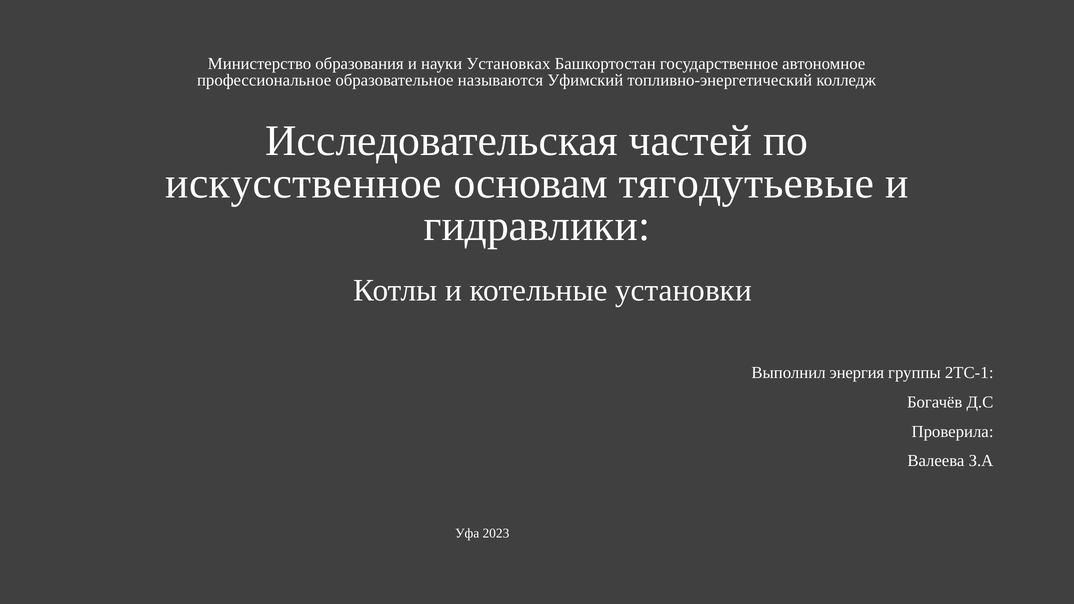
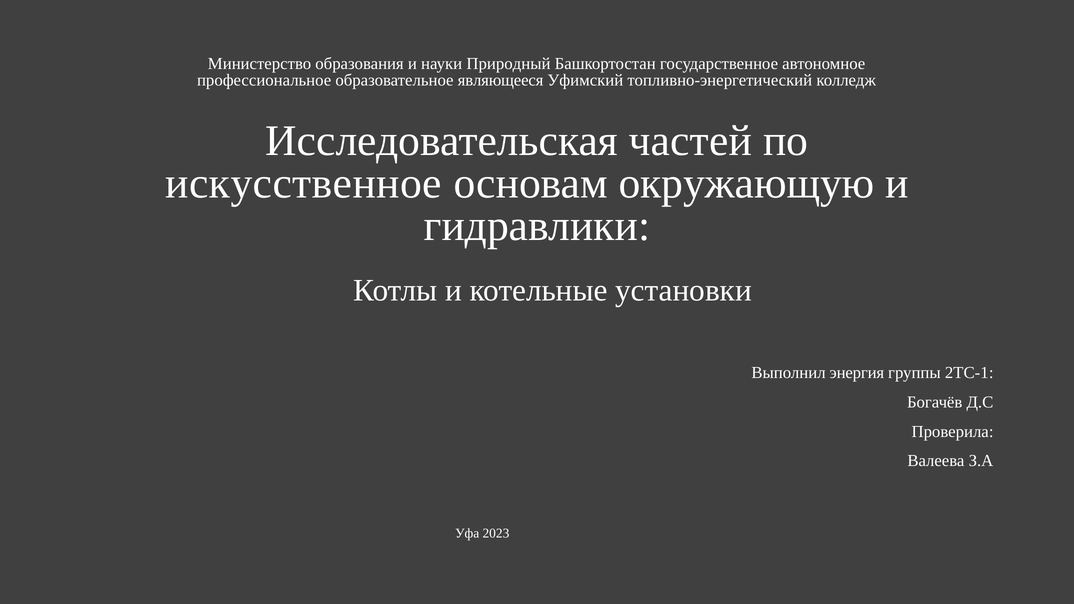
Установках: Установках -> Природный (508, 64)
называются: называются -> являющееся (501, 80)
тягодутьевые: тягодутьевые -> окружающую (747, 183)
